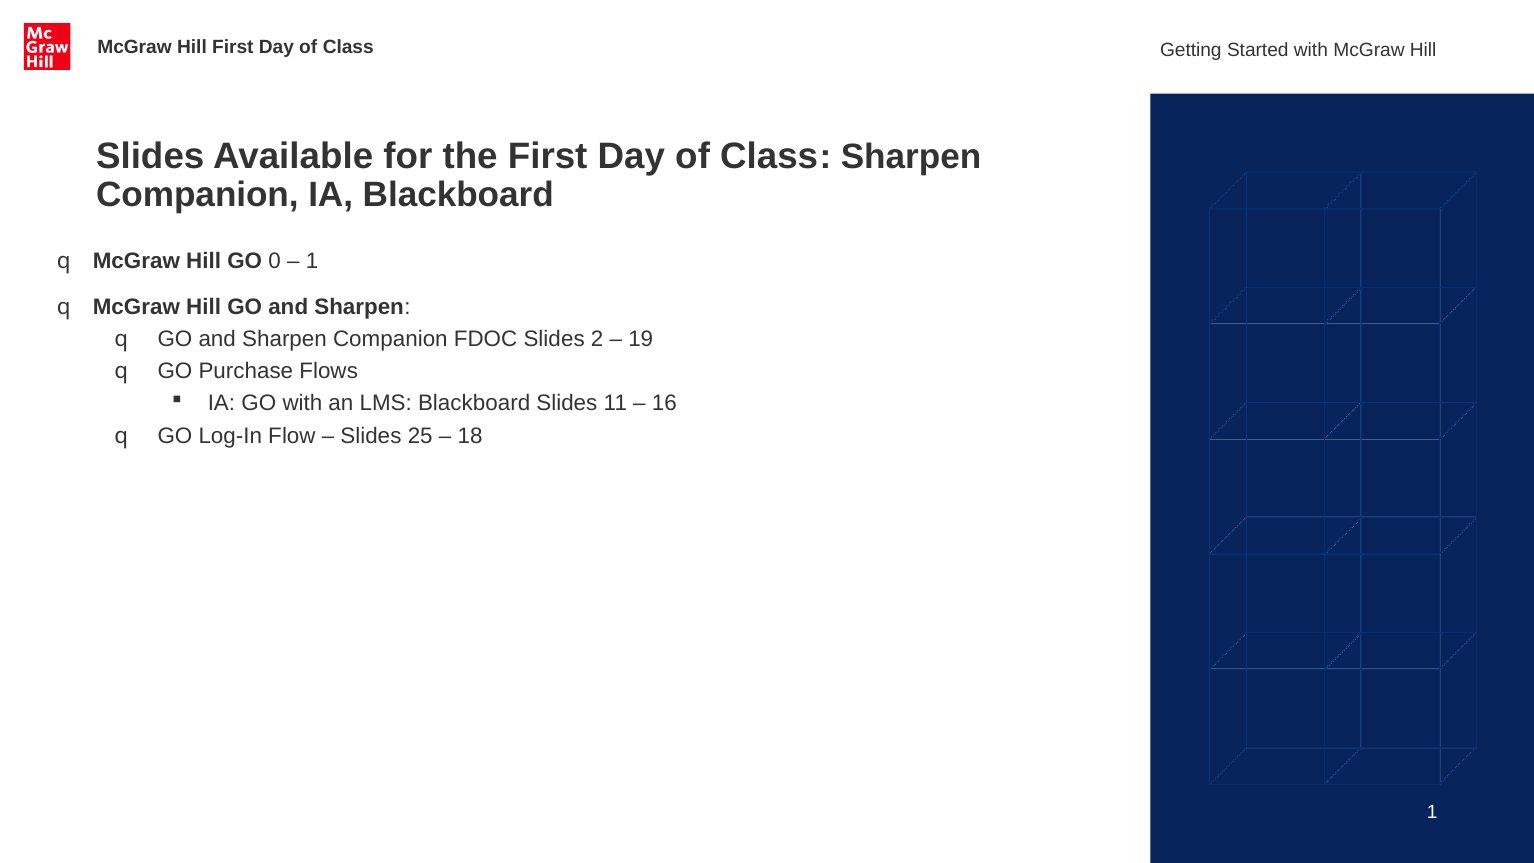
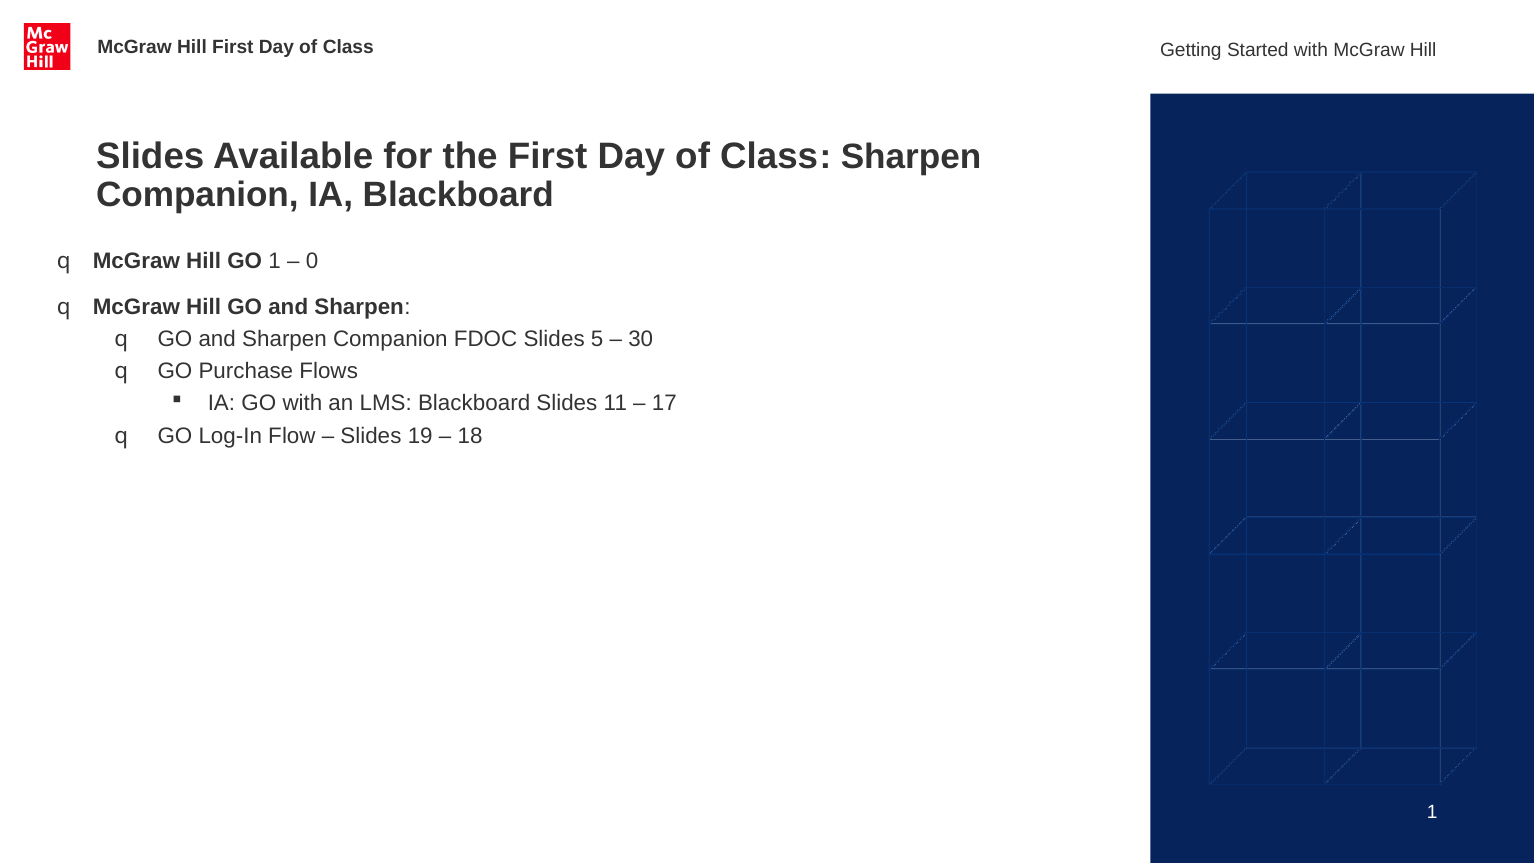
GO 0: 0 -> 1 (275, 261)
1: 1 -> 0 (312, 261)
2: 2 -> 5 (597, 339)
19: 19 -> 30 (641, 339)
16: 16 -> 17 (664, 404)
25: 25 -> 19 (420, 436)
